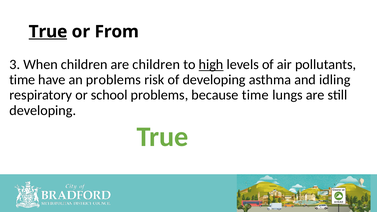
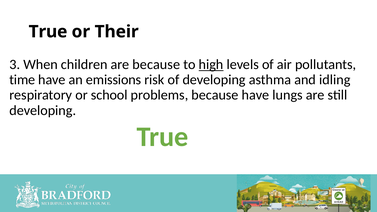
True underline: present -> none (48, 32)
From: From -> Their (117, 32)
are children: children -> because (156, 65)
an problems: problems -> emissions (114, 80)
because time: time -> have (255, 95)
